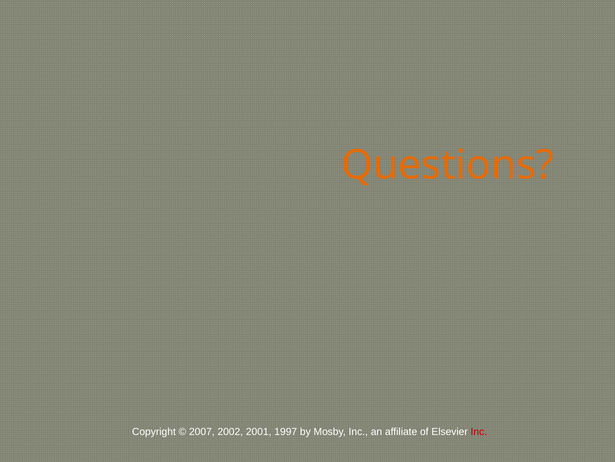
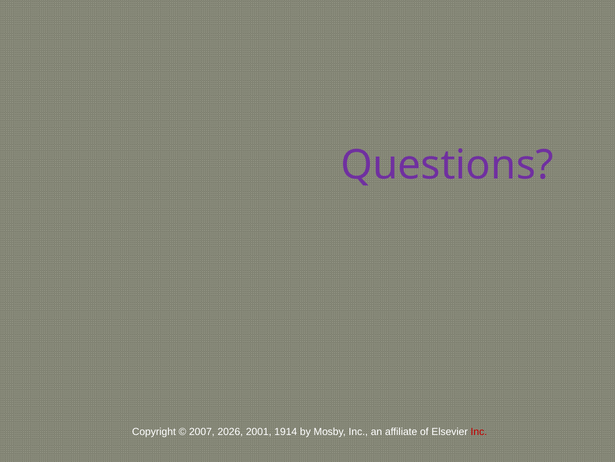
Questions colour: orange -> purple (447, 165)
2002: 2002 -> 2026 (230, 431)
1997: 1997 -> 1914 (286, 431)
